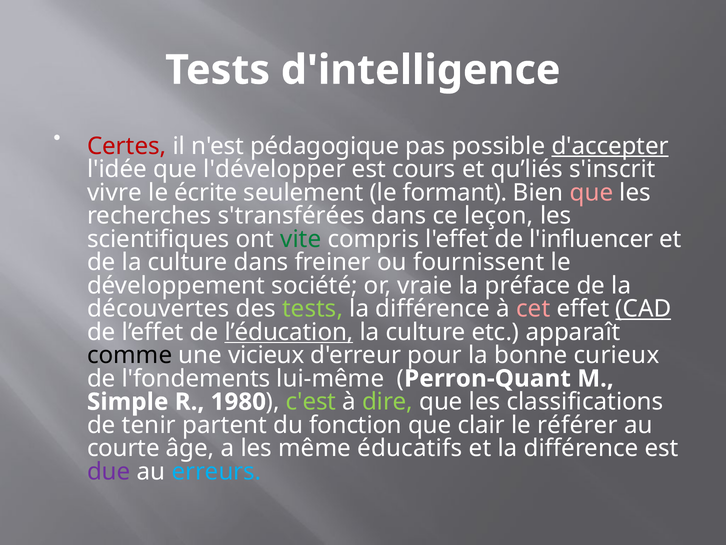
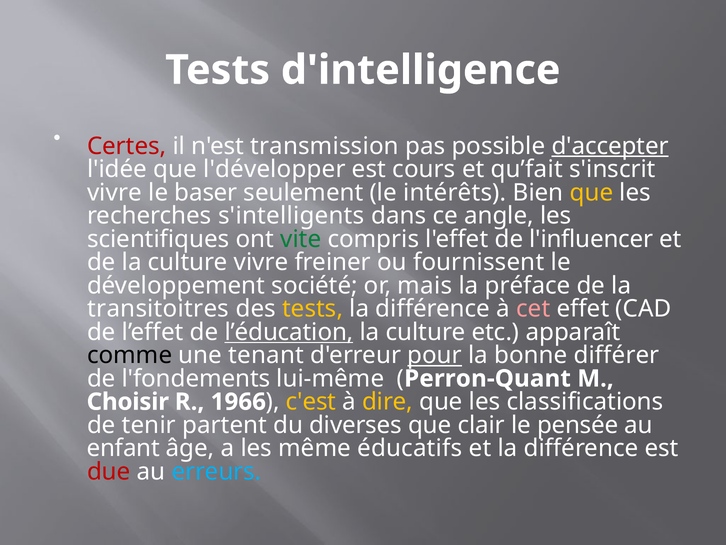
pédagogique: pédagogique -> transmission (325, 146)
qu’liés: qu’liés -> qu’fait (527, 169)
écrite: écrite -> baser (206, 192)
formant: formant -> intérêts (455, 192)
que colour: pink -> yellow (591, 192)
s'transférées: s'transférées -> s'intelligents (291, 216)
leçon: leçon -> angle (499, 216)
culture dans: dans -> vivre (261, 262)
vraie: vraie -> mais (425, 285)
découvertes: découvertes -> transitoitres (158, 309)
tests colour: light green -> yellow (313, 309)
CAD underline: present -> none (643, 309)
vicieux: vicieux -> tenant (266, 355)
pour underline: none -> present (435, 355)
curieux: curieux -> différer (617, 355)
Simple: Simple -> Choisir (128, 401)
1980: 1980 -> 1966 (238, 401)
c'est colour: light green -> yellow (311, 401)
dire colour: light green -> yellow (388, 401)
fonction: fonction -> diverses (356, 425)
référer: référer -> pensée (578, 425)
courte: courte -> enfant (123, 448)
due colour: purple -> red (109, 471)
